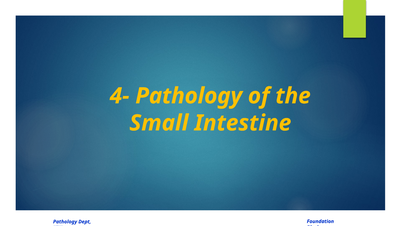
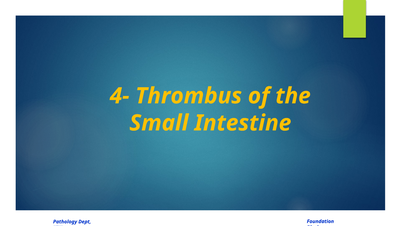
4- Pathology: Pathology -> Thrombus (189, 96)
